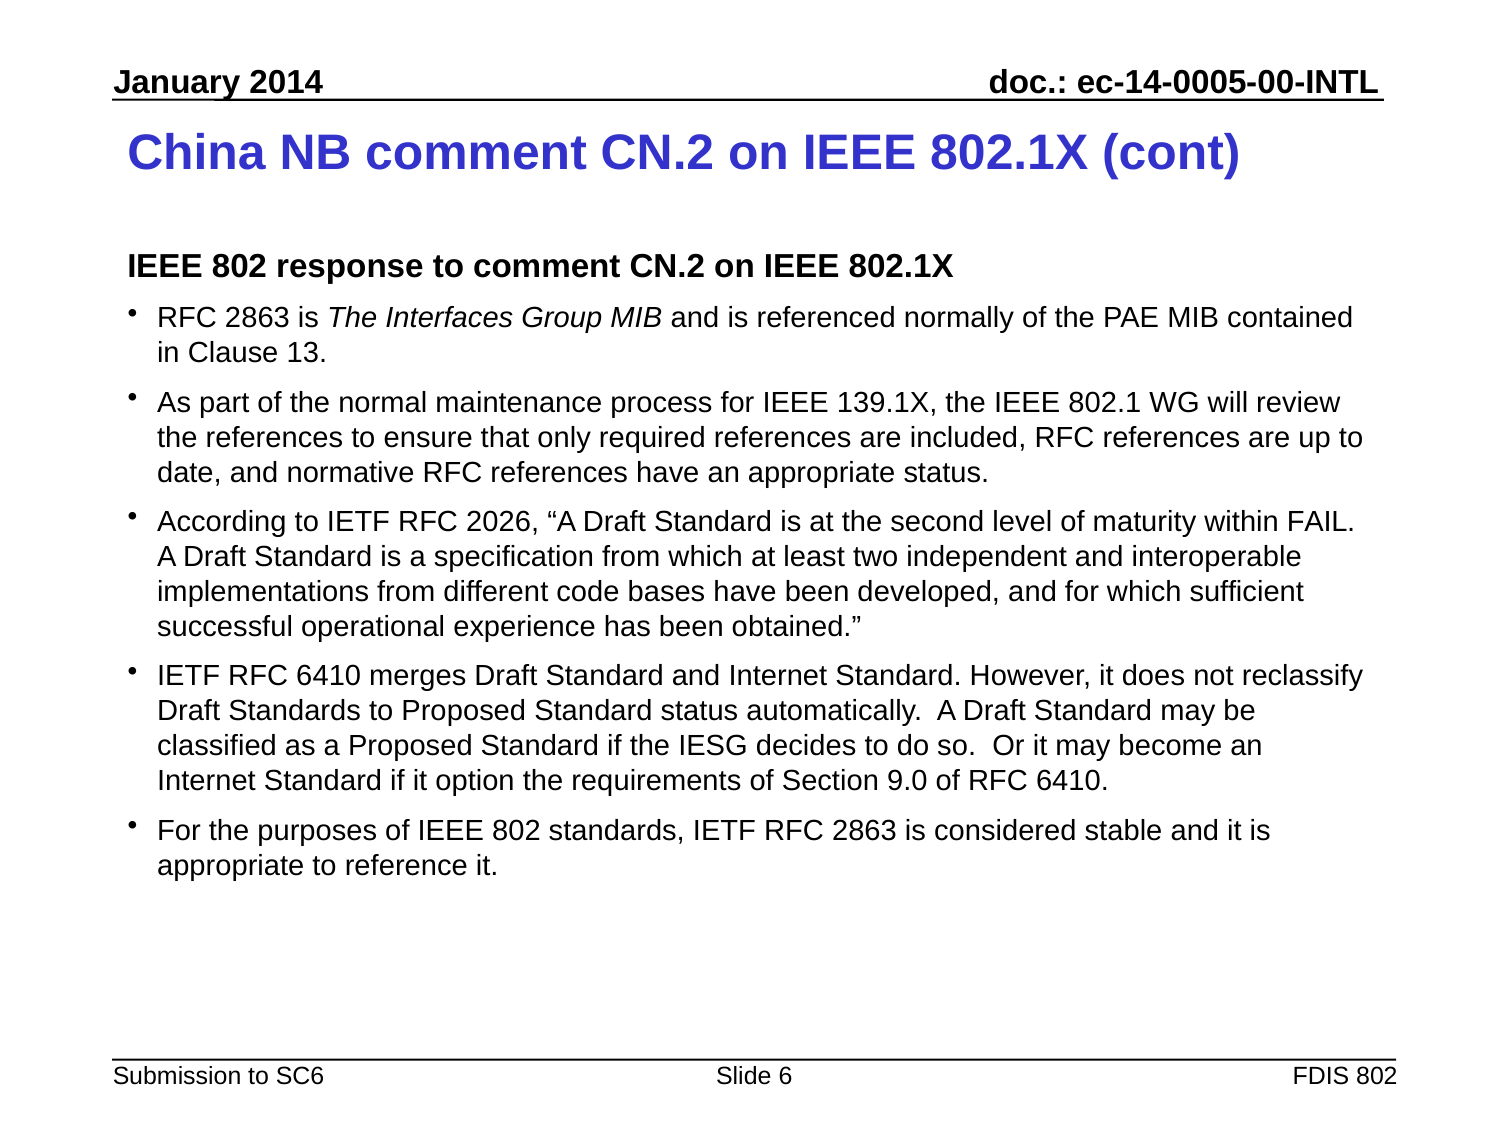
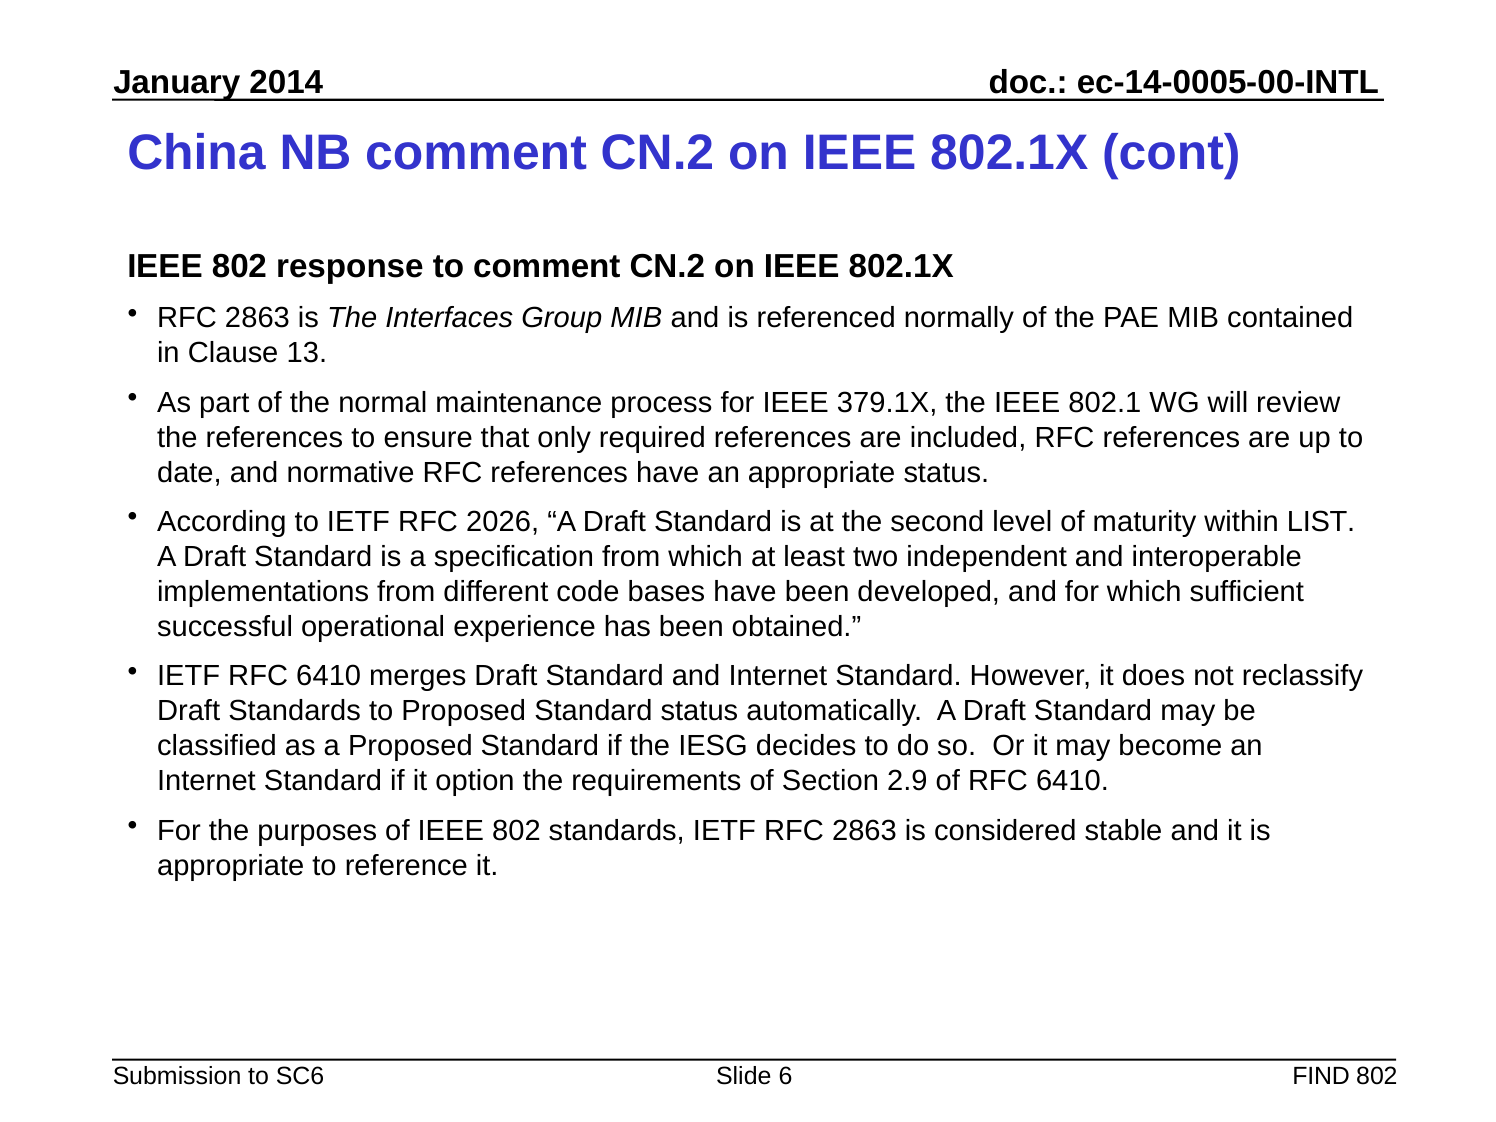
139.1X: 139.1X -> 379.1X (887, 403)
FAIL: FAIL -> LIST (1321, 522)
9.0: 9.0 -> 2.9 (907, 781)
FDIS: FDIS -> FIND (1321, 1076)
